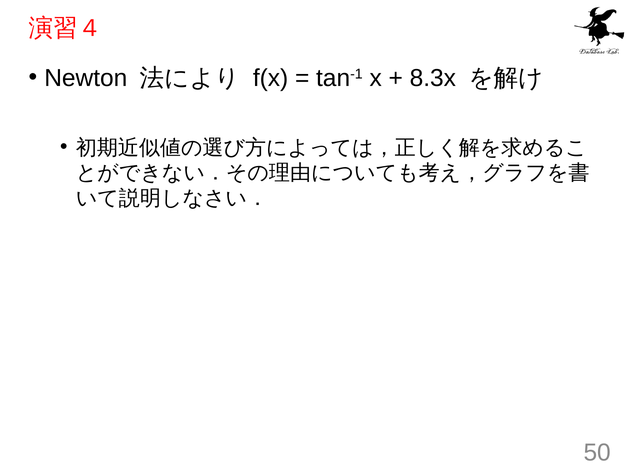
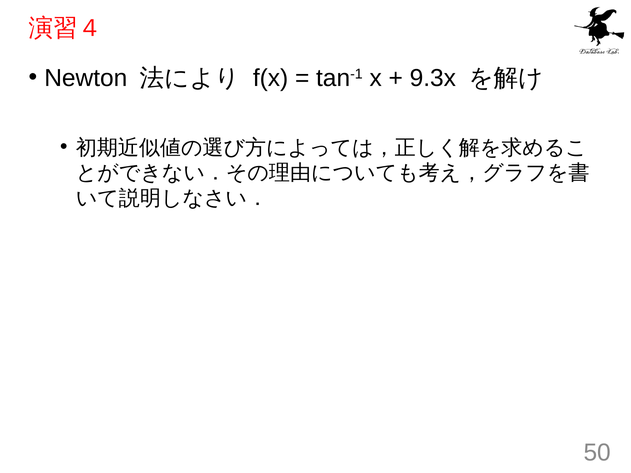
8.3x: 8.3x -> 9.3x (433, 78)
